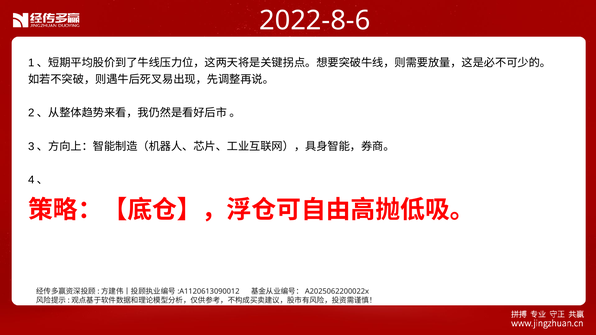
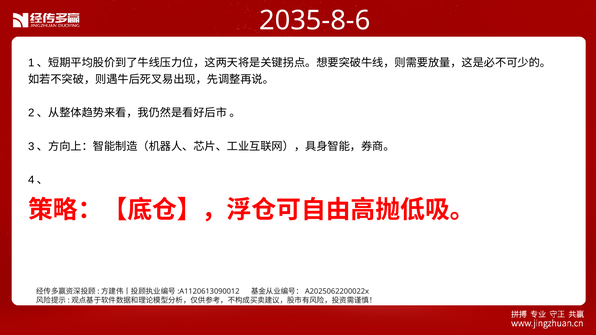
2022-8-6: 2022-8-6 -> 2035-8-6 (315, 20)
